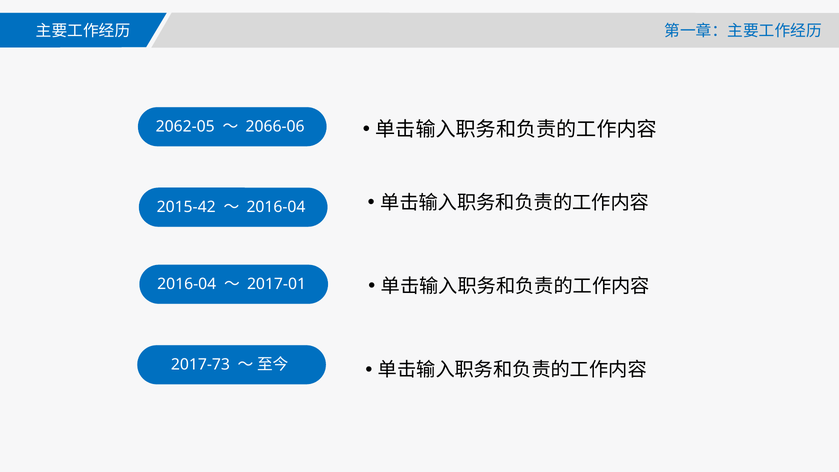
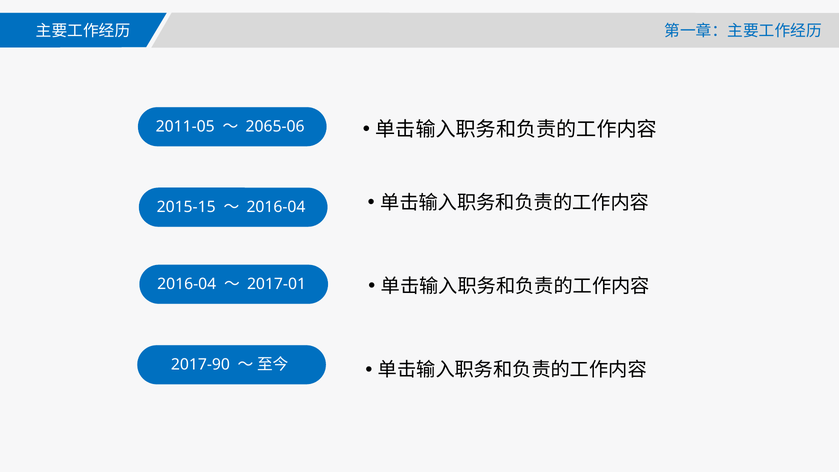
2062-05: 2062-05 -> 2011-05 (185, 126)
2066-06: 2066-06 -> 2065-06 (275, 126)
2015-42: 2015-42 -> 2015-15 (186, 207)
2017-73: 2017-73 -> 2017-90 (200, 365)
